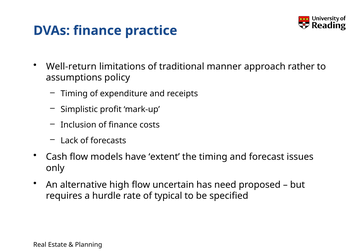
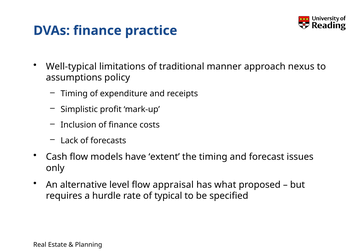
Well-return: Well-return -> Well-typical (71, 67)
rather: rather -> nexus (301, 67)
high: high -> level (119, 185)
uncertain: uncertain -> appraisal (173, 185)
need: need -> what (225, 185)
